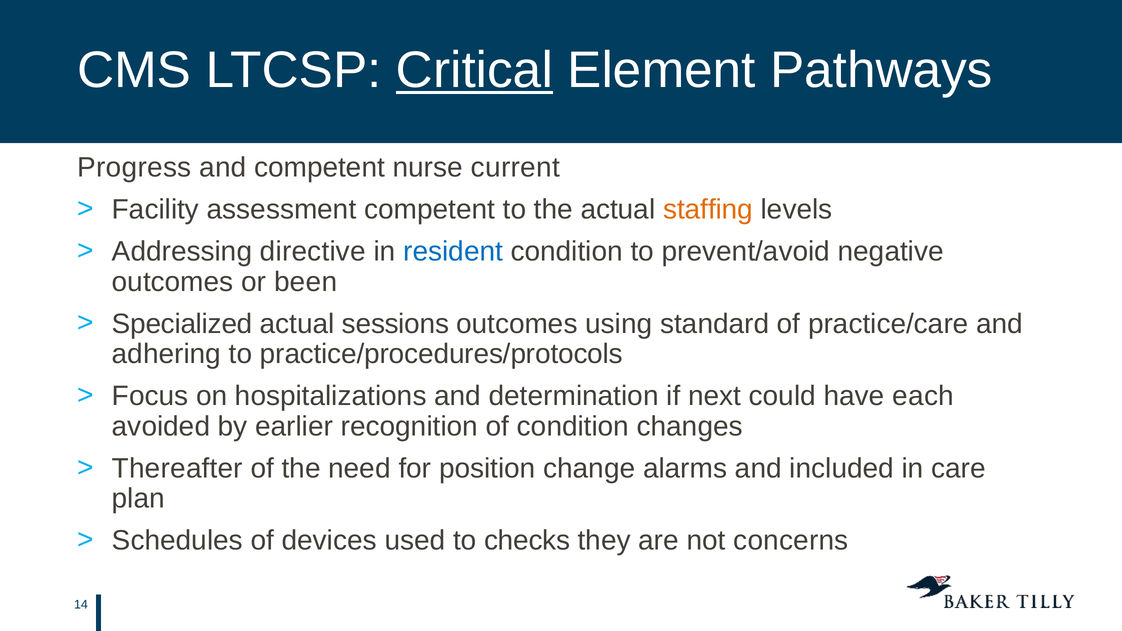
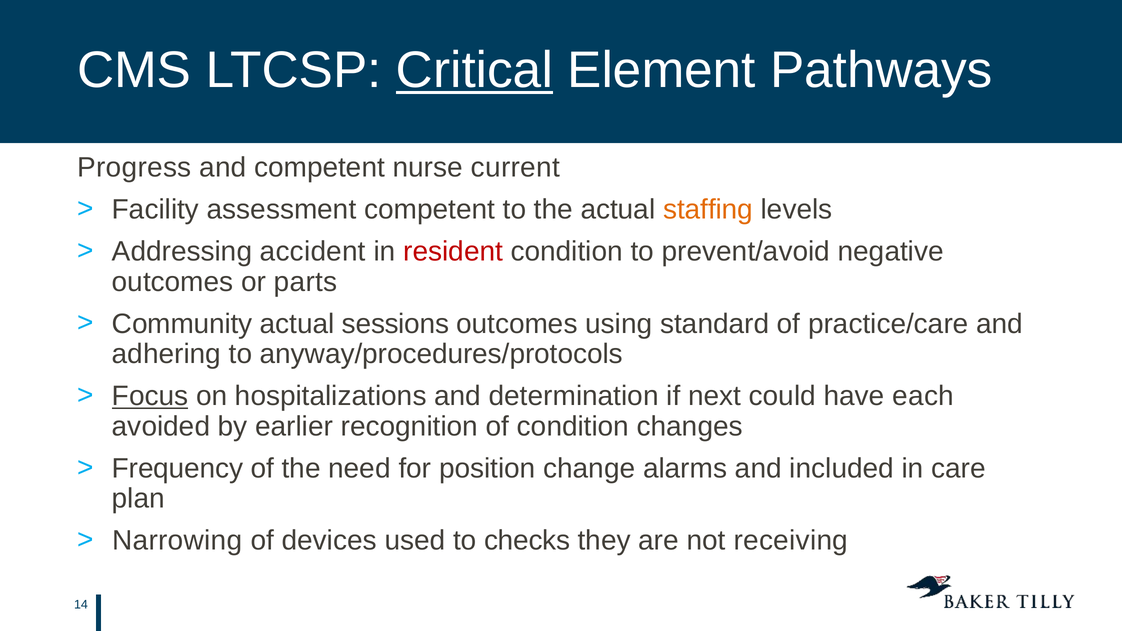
directive: directive -> accident (313, 252)
resident colour: blue -> red (453, 252)
been: been -> parts (306, 282)
Specialized: Specialized -> Community (182, 324)
practice/procedures/protocols: practice/procedures/protocols -> anyway/procedures/protocols (441, 354)
Focus underline: none -> present (150, 396)
Thereafter: Thereafter -> Frequency (178, 468)
Schedules: Schedules -> Narrowing (177, 541)
concerns: concerns -> receiving (791, 541)
